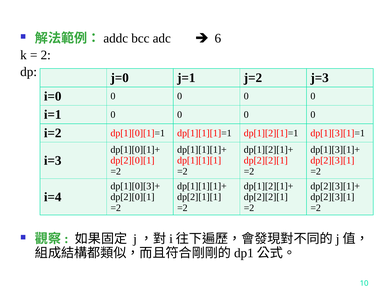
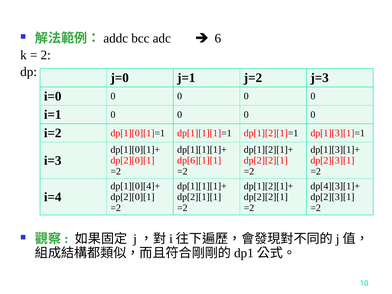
dp[1][1][1: dp[1][1][1 -> dp[6][1][1 (199, 160)
dp[1][0][3]+: dp[1][0][3]+ -> dp[1][0][4]+ (135, 186)
dp[2][3][1]+: dp[2][3][1]+ -> dp[4][3][1]+ (335, 186)
